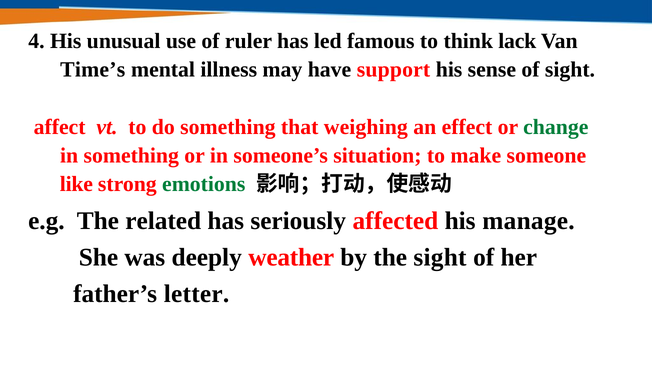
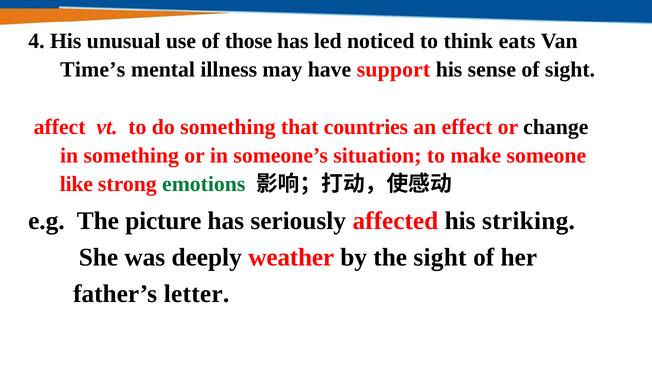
ruler: ruler -> those (249, 41)
famous: famous -> noticed (381, 41)
lack: lack -> eats (517, 41)
weighing: weighing -> countries (366, 127)
change colour: green -> black (556, 127)
related: related -> picture (163, 221)
manage: manage -> striking (528, 221)
